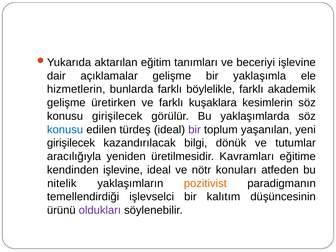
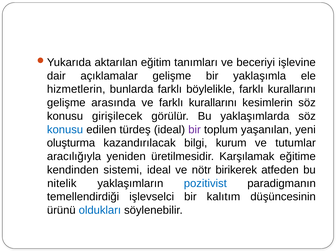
akademik: akademik -> kurallarını (292, 89)
üretirken: üretirken -> arasında (114, 103)
ve farklı kuşaklara: kuşaklara -> kurallarını (213, 103)
girişilecek: girişilecek -> oluşturma (71, 143)
dönük: dönük -> kurum (231, 143)
Kavramları: Kavramları -> Karşılamak (247, 156)
kendinden işlevine: işlevine -> sistemi (123, 170)
konuları: konuları -> birikerek (236, 170)
pozitivist colour: orange -> blue (205, 183)
oldukları colour: purple -> blue (100, 210)
